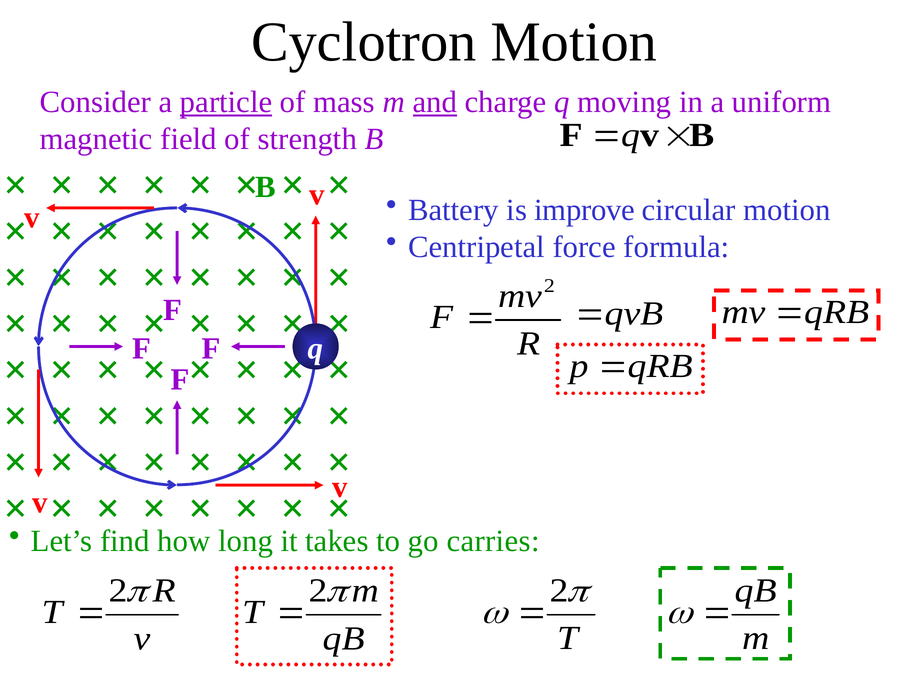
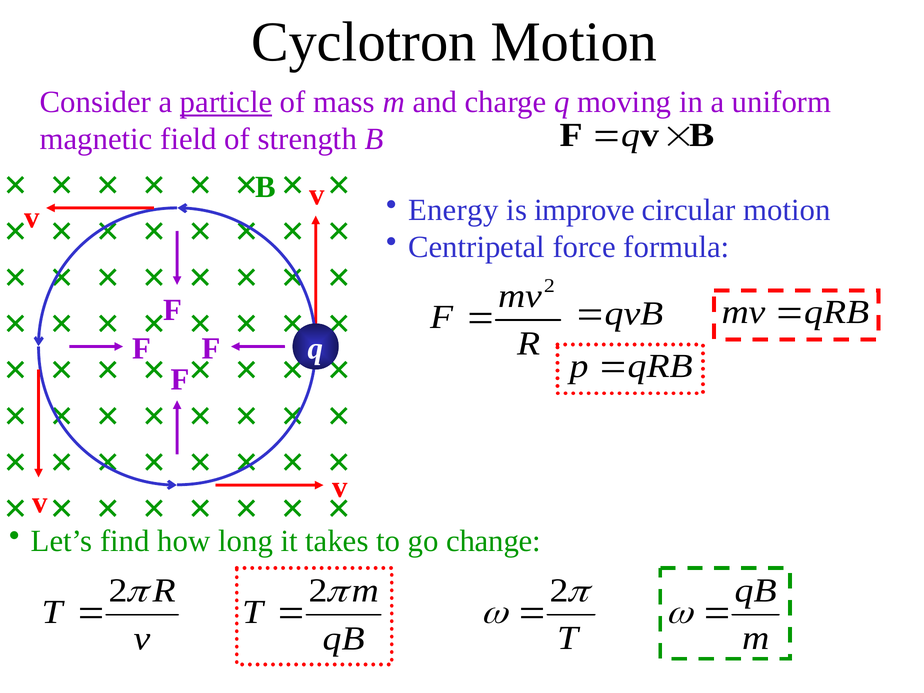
and underline: present -> none (435, 102)
Battery: Battery -> Energy (453, 210)
carries: carries -> change (493, 541)
